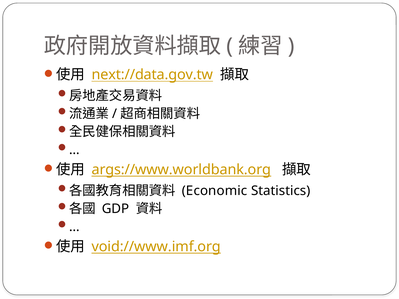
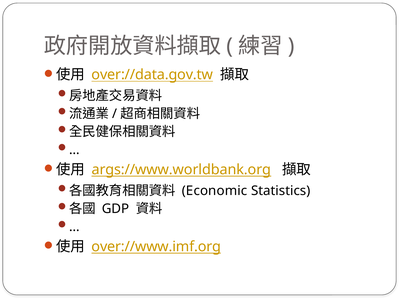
next://data.gov.tw: next://data.gov.tw -> over://data.gov.tw (152, 75)
void://www.imf.org: void://www.imf.org -> over://www.imf.org (156, 247)
